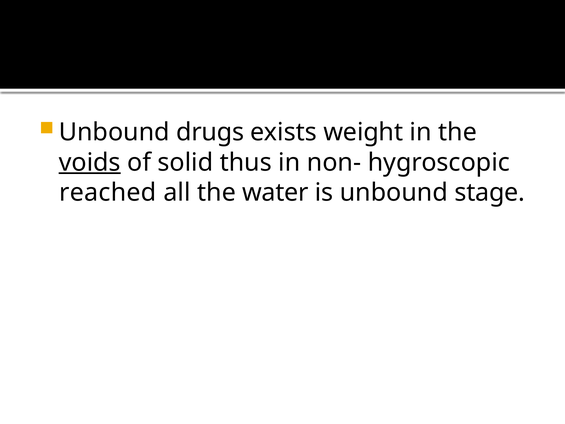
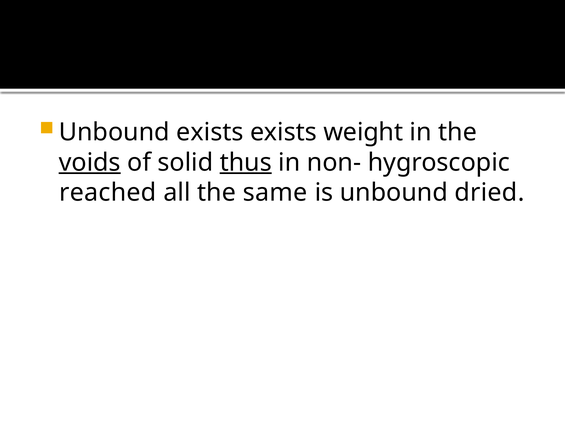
Unbound drugs: drugs -> exists (210, 132)
thus underline: none -> present (246, 162)
water: water -> same (275, 192)
stage: stage -> dried (489, 192)
